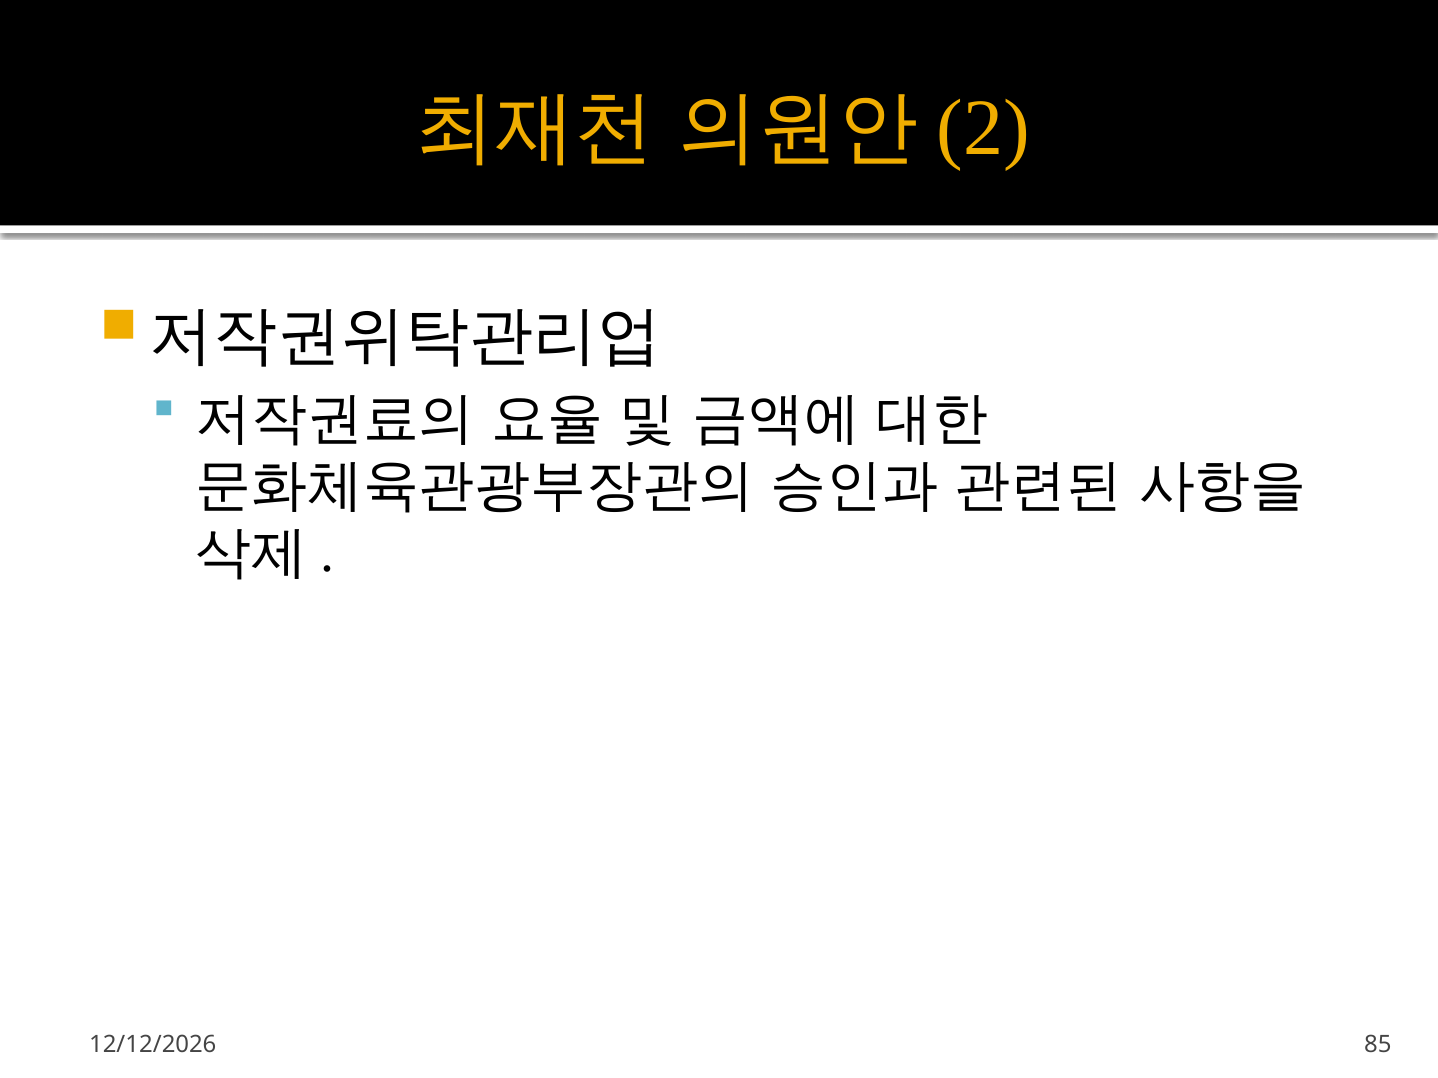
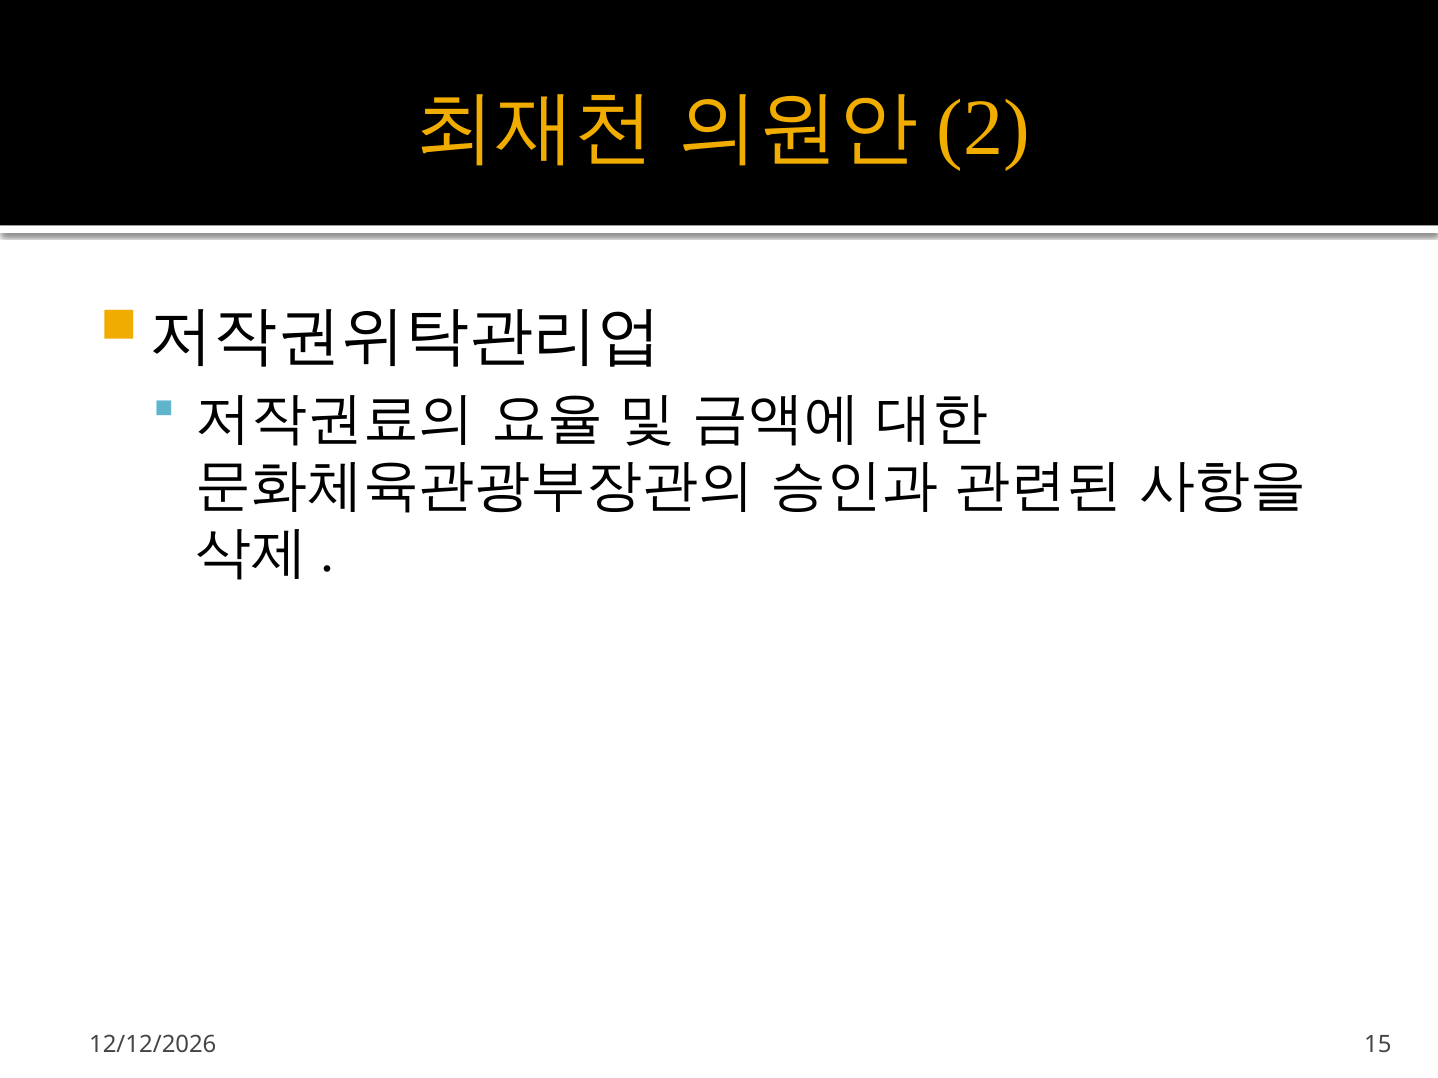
85: 85 -> 15 (1378, 1045)
